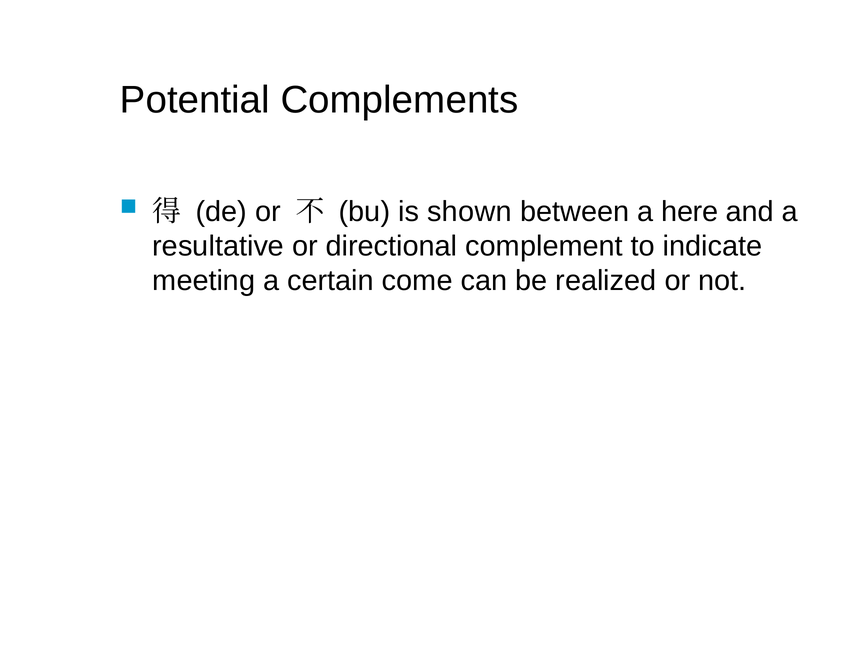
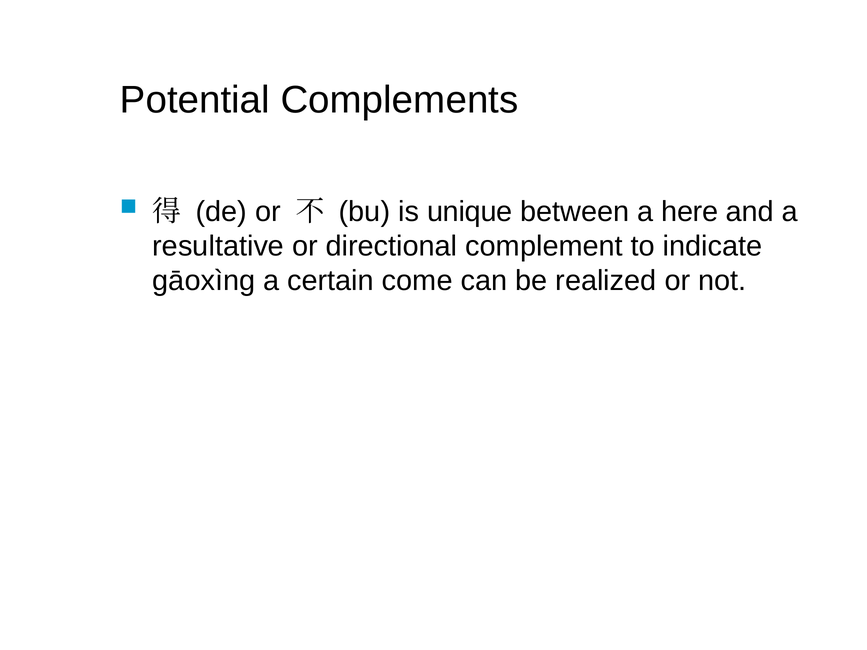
shown: shown -> unique (470, 212)
meeting: meeting -> gāoxìng (204, 281)
